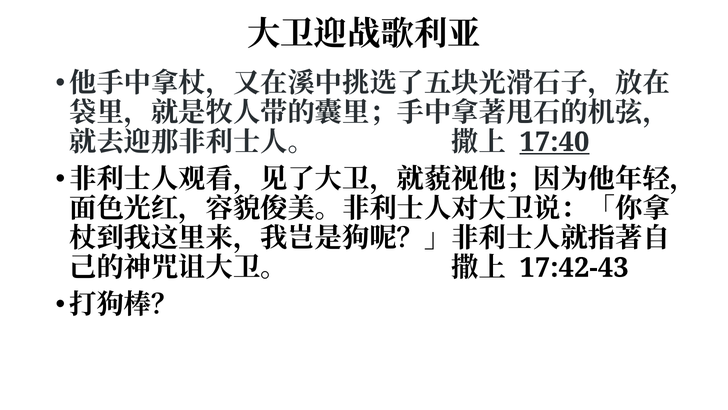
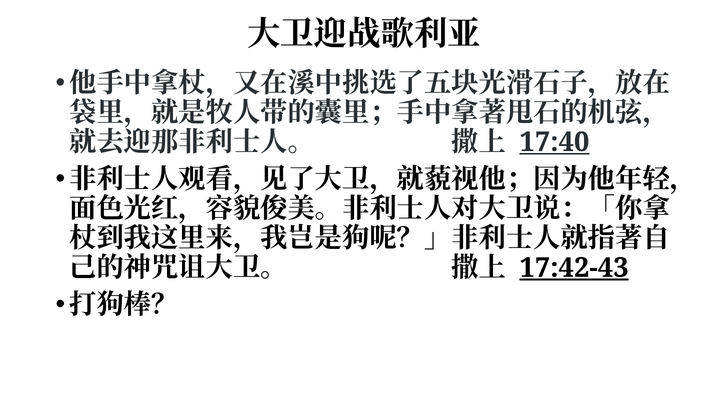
17:42-43 underline: none -> present (574, 267)
